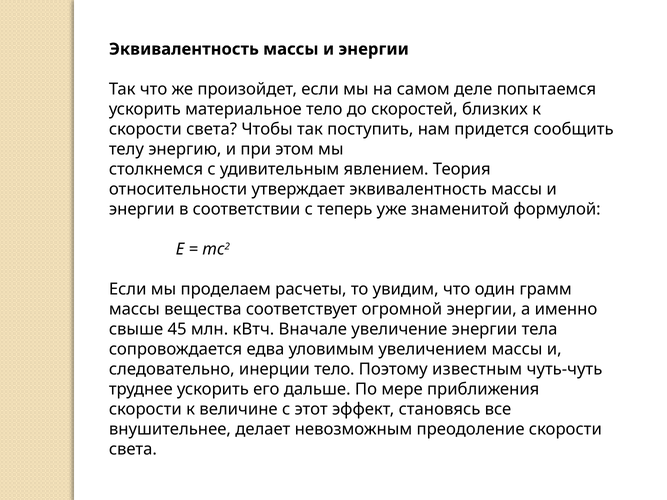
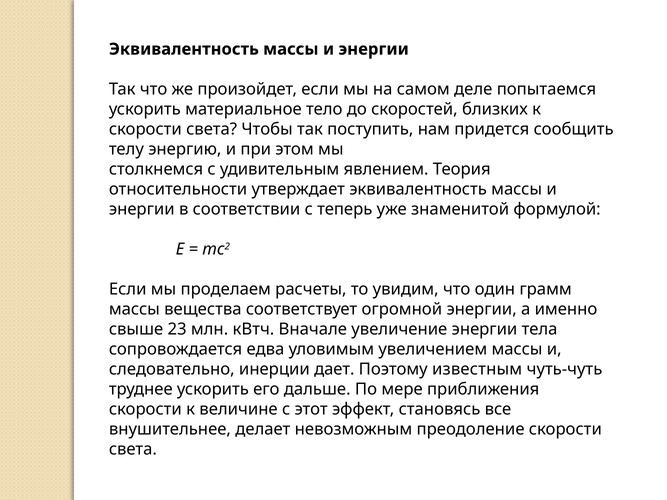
45: 45 -> 23 (177, 329)
инерции тело: тело -> дает (334, 369)
